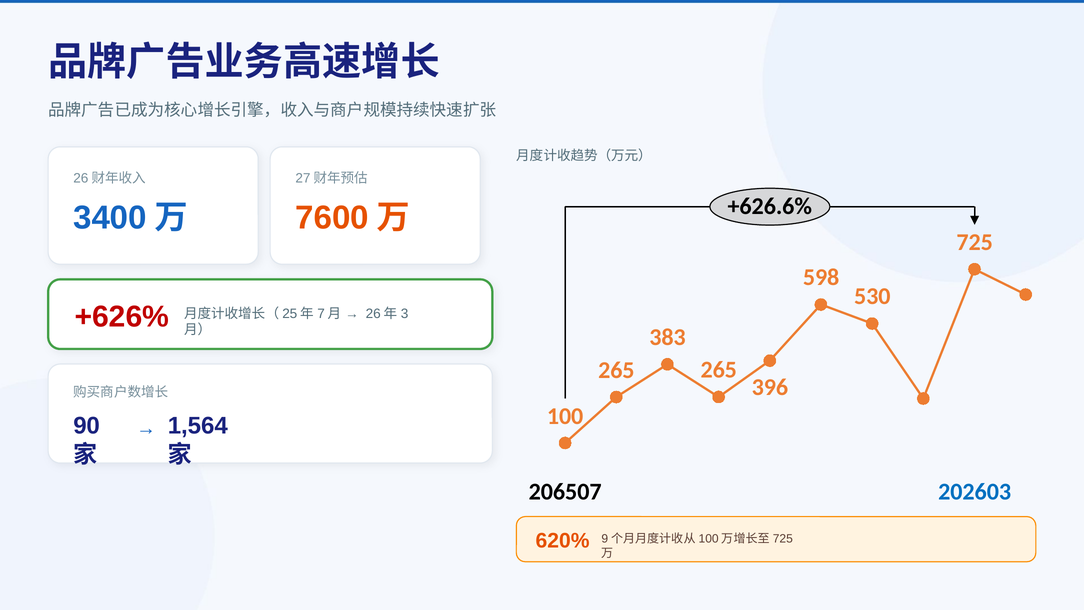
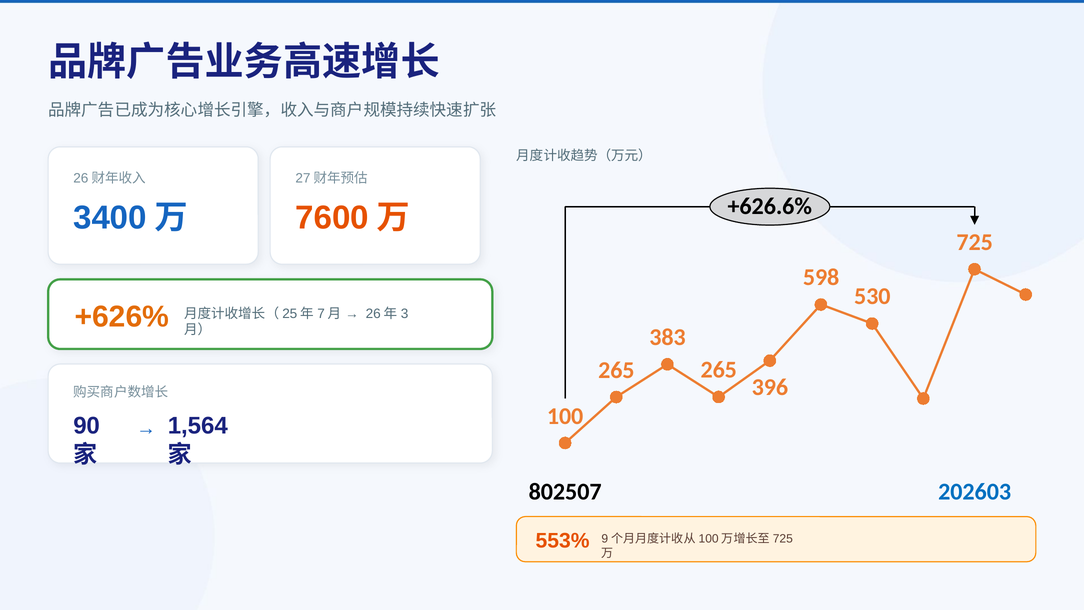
+626% colour: red -> orange (122, 317)
206507: 206507 -> 802507 (565, 492)
620%: 620% -> 553% (563, 541)
